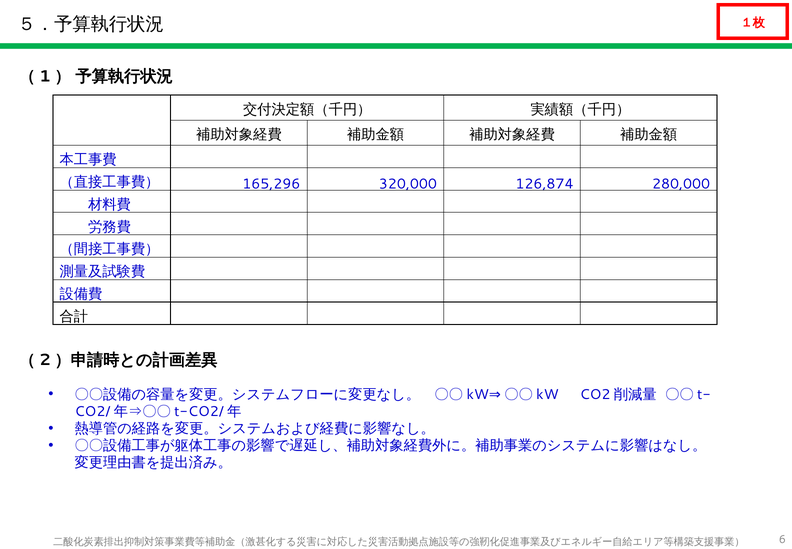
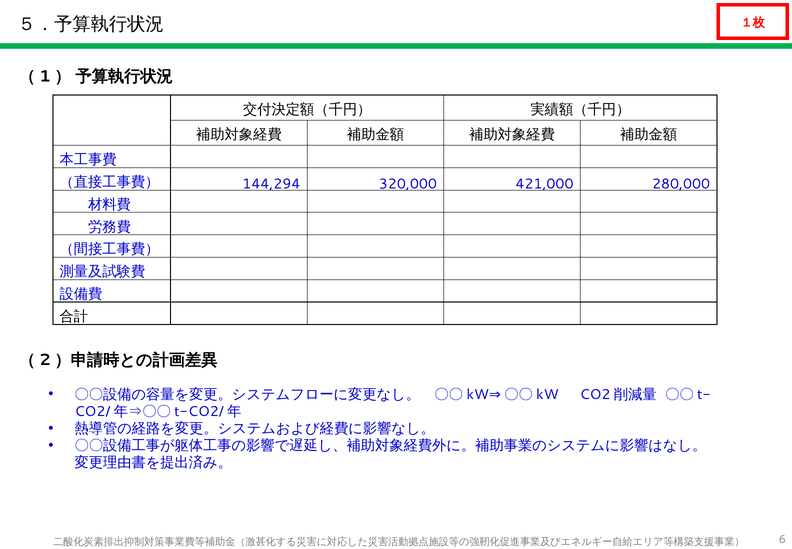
165,296: 165,296 -> 144,294 (271, 184)
126,874: 126,874 -> 421,000 (544, 184)
